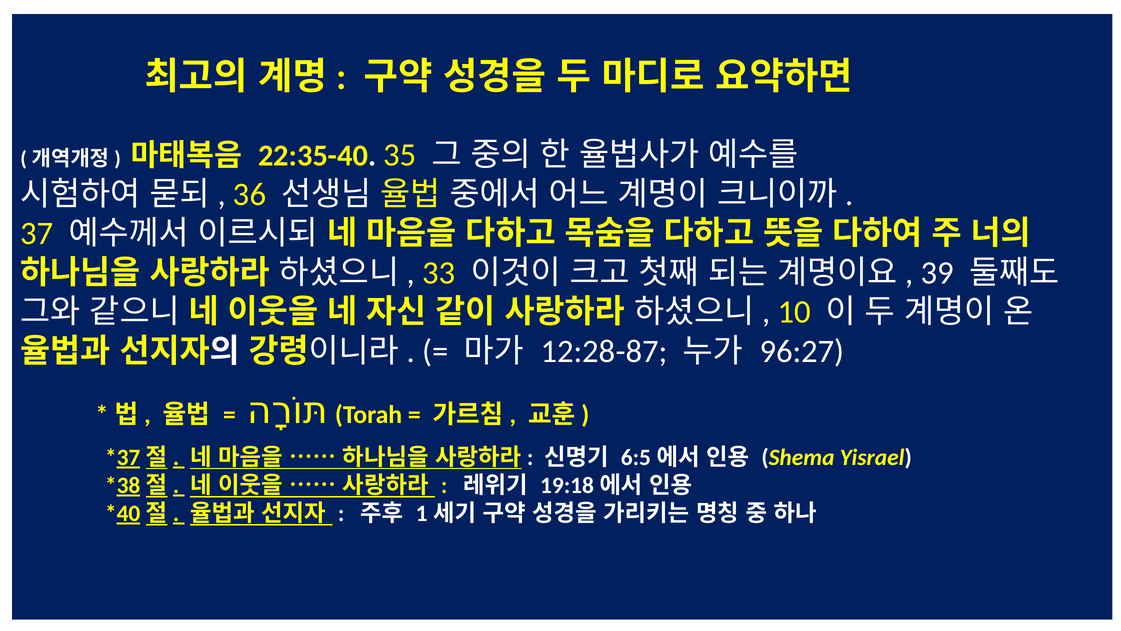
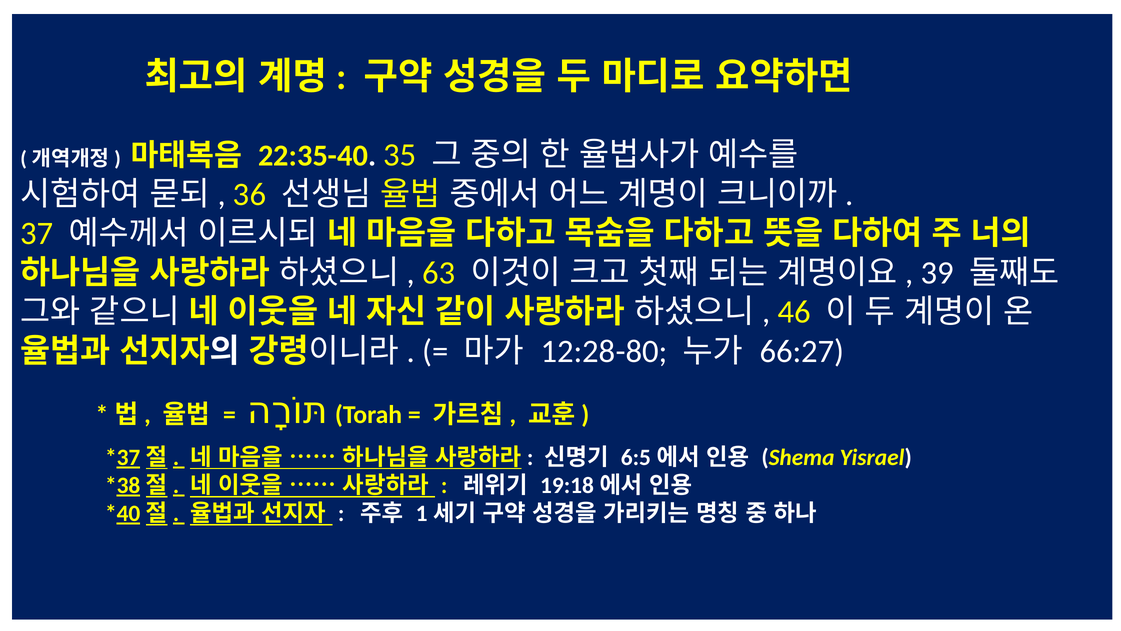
33: 33 -> 63 (439, 273)
10: 10 -> 46 (794, 312)
12:28-87: 12:28-87 -> 12:28-80 (604, 351)
96:27: 96:27 -> 66:27 (802, 351)
